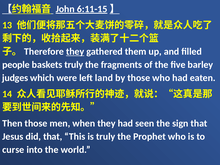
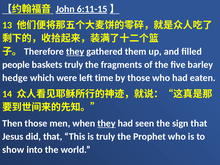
judges: judges -> hedge (15, 78)
land: land -> time (104, 78)
they underline: none -> present (106, 123)
curse: curse -> show (13, 150)
